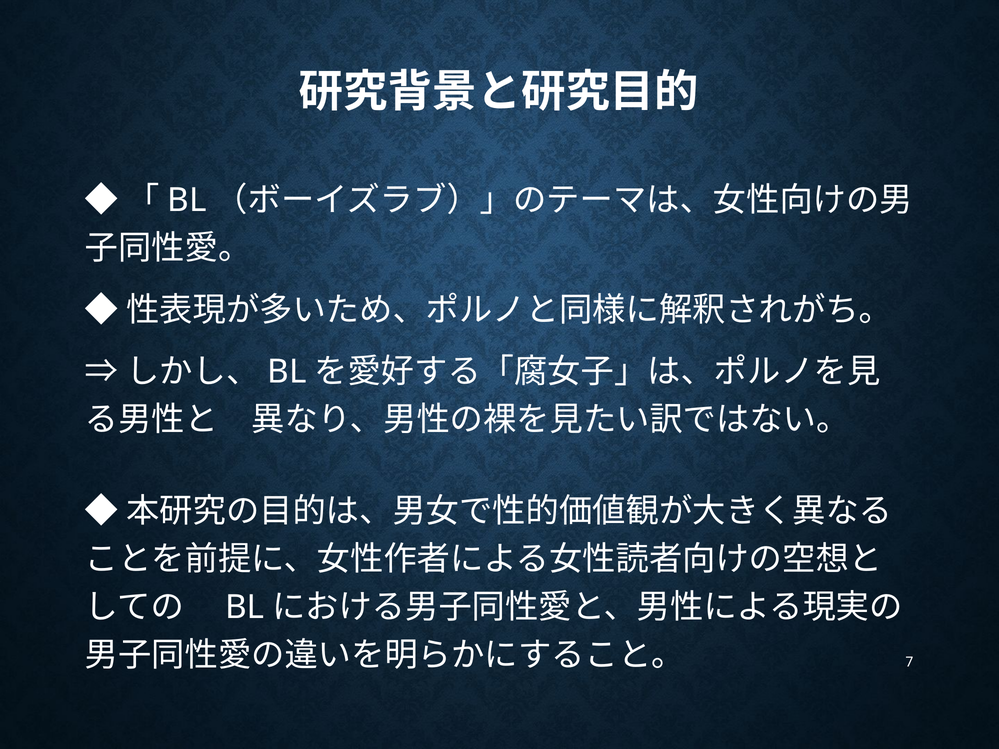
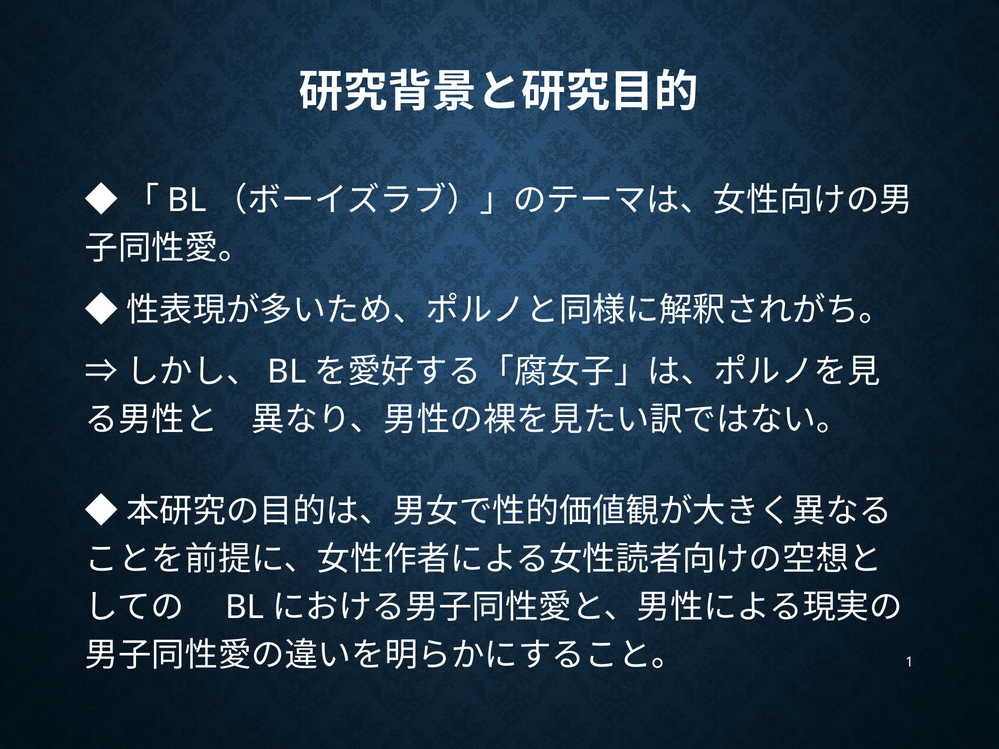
7: 7 -> 1 (909, 663)
